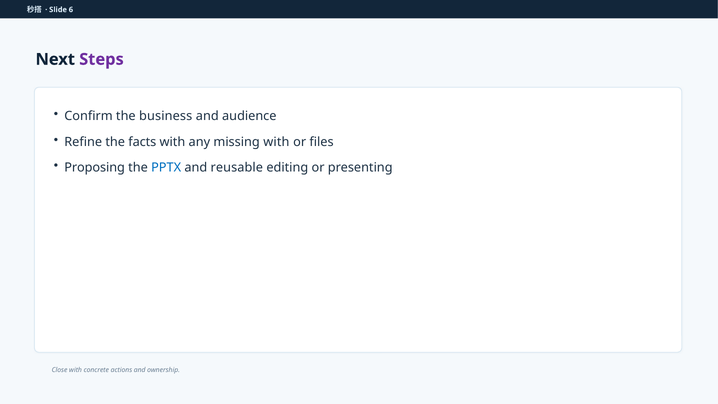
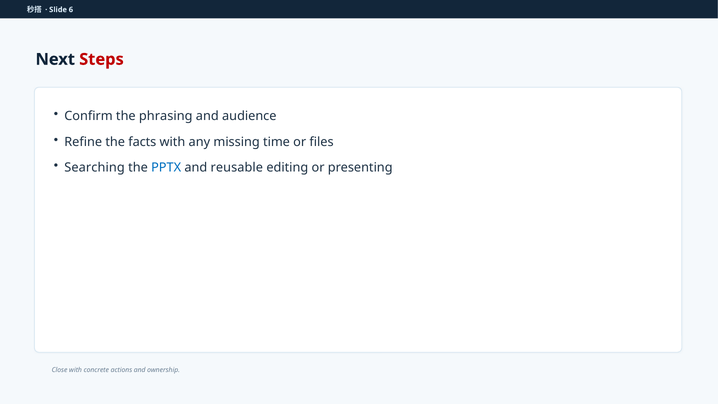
Steps colour: purple -> red (101, 59)
business: business -> phrasing (166, 116)
missing with: with -> time (277, 142)
Proposing: Proposing -> Searching (95, 168)
